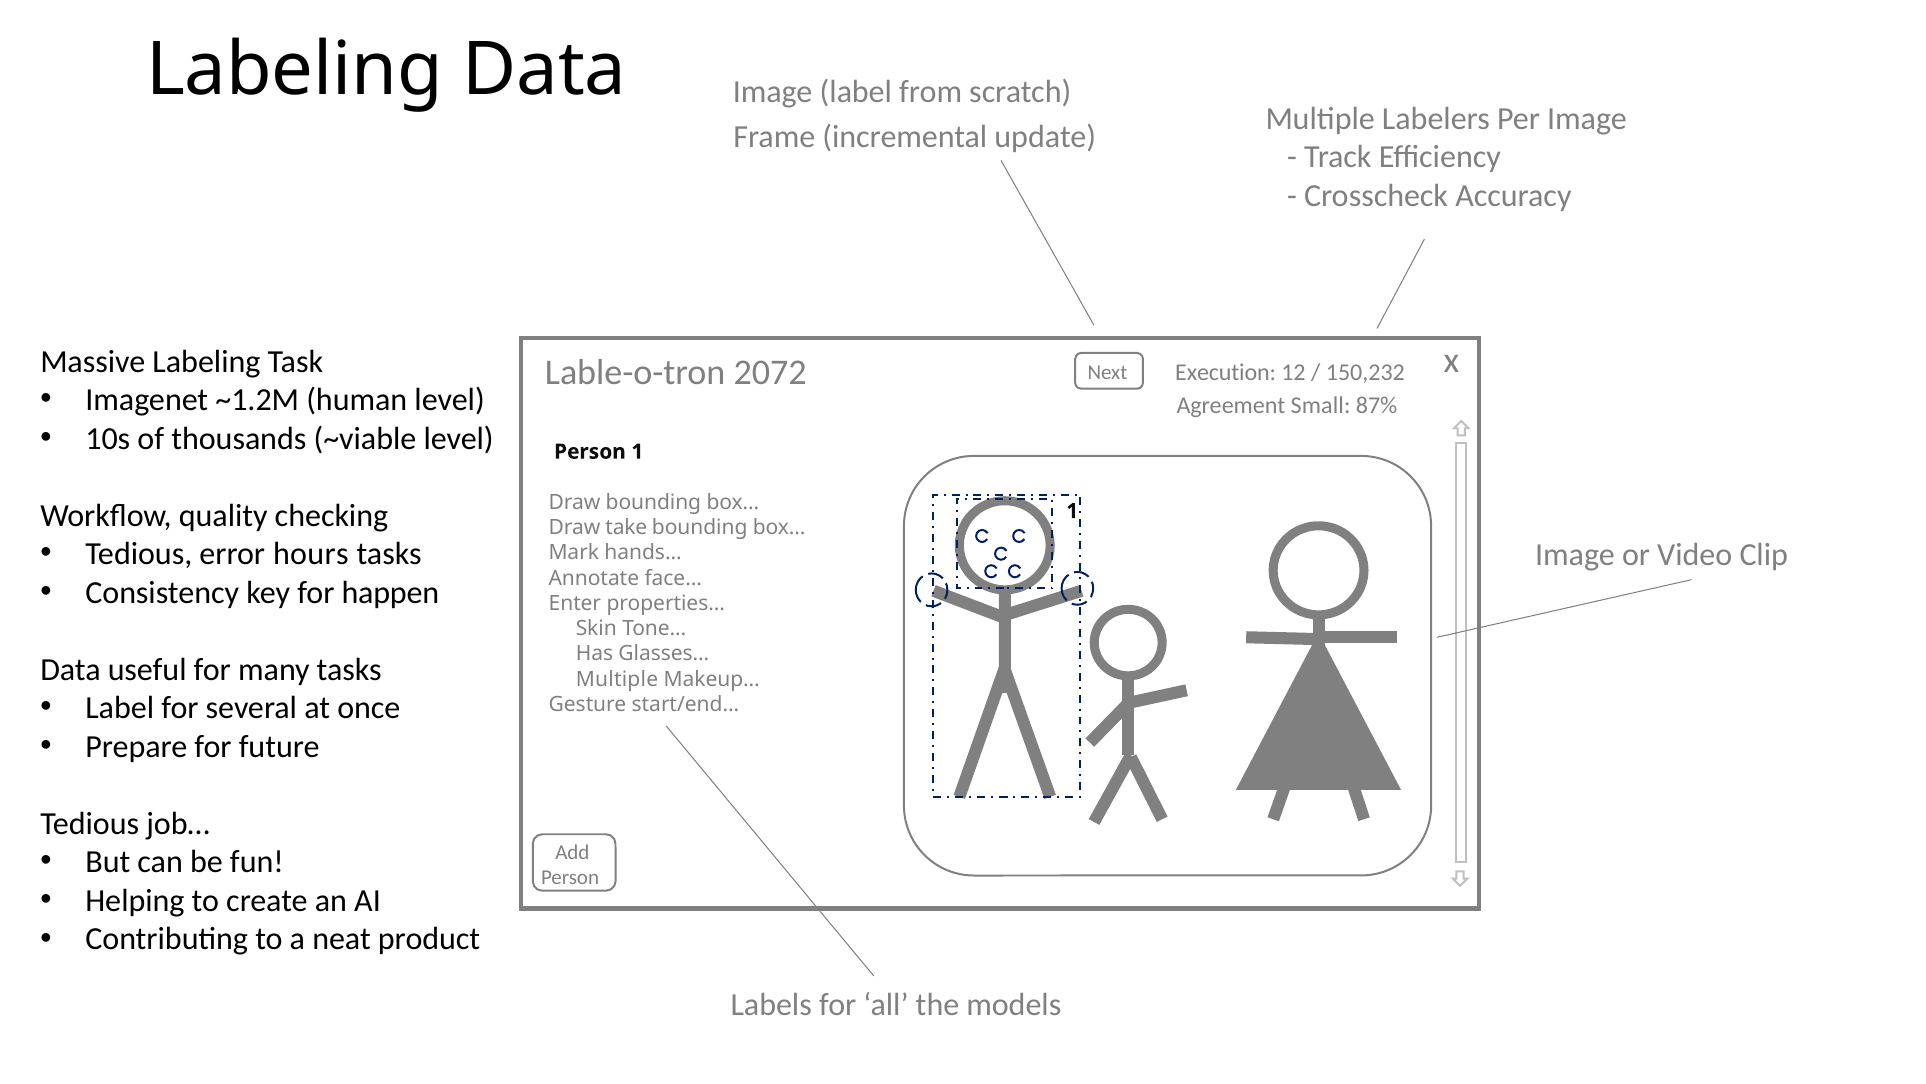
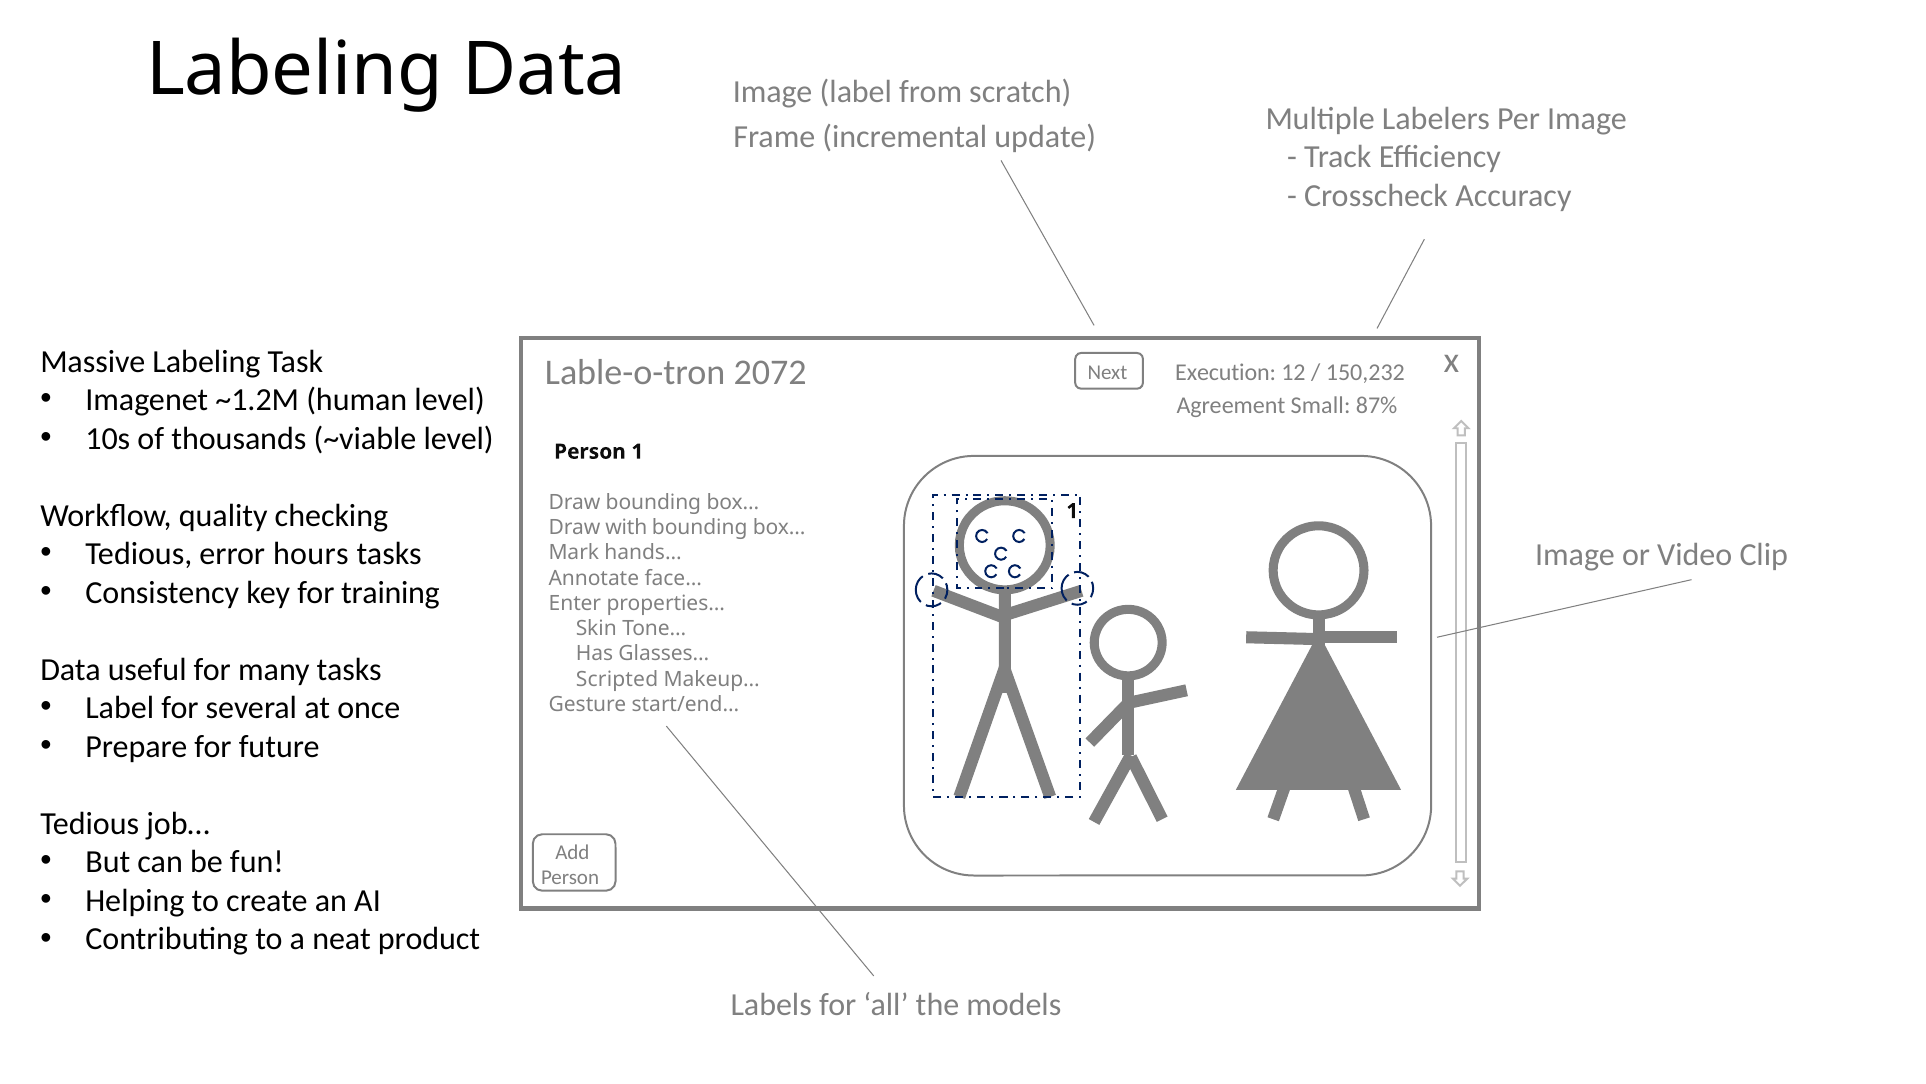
take: take -> with (626, 527)
happen: happen -> training (390, 592)
Multiple: Multiple -> Scripted (617, 679)
